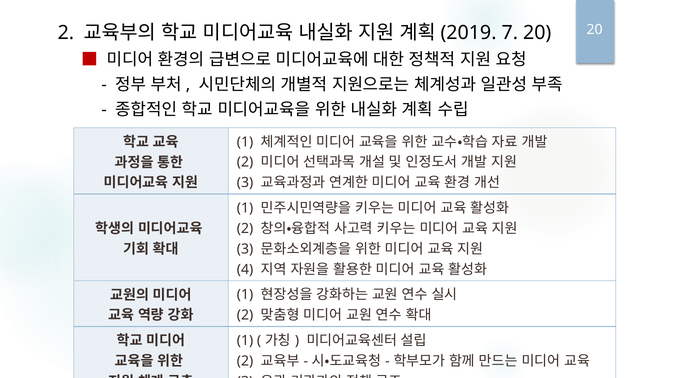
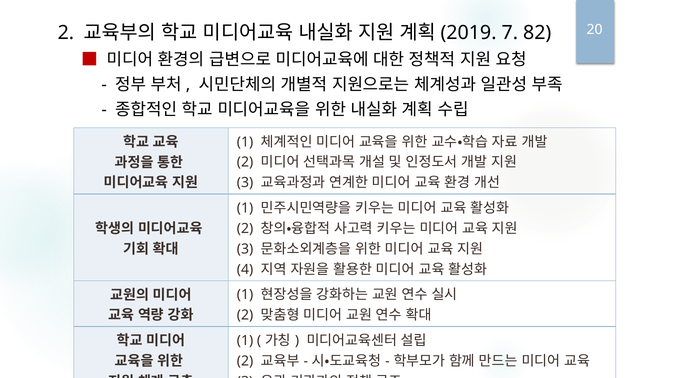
7 20: 20 -> 82 (537, 33)
